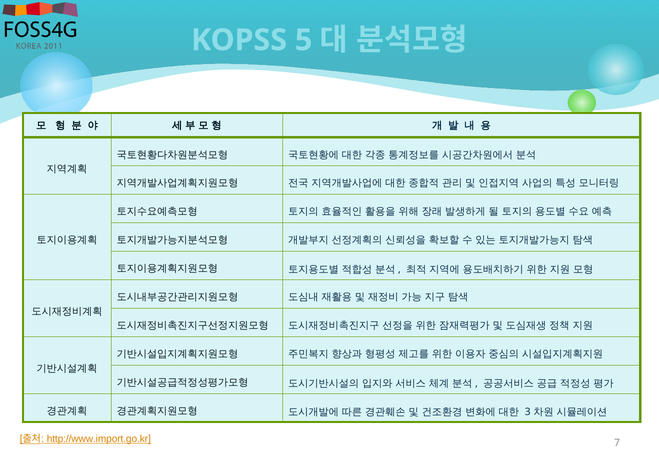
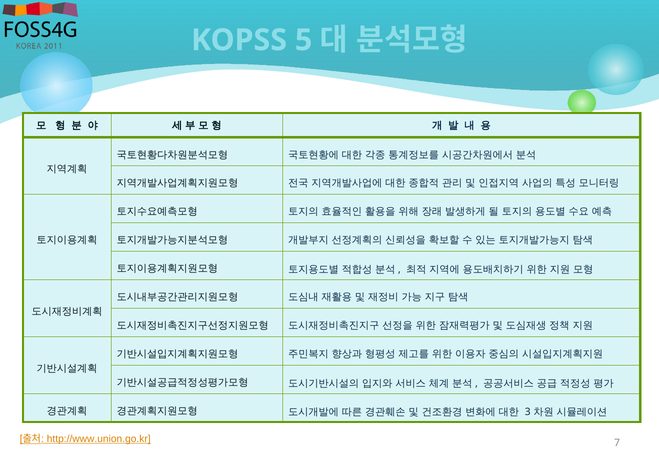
http://www.import.go.kr: http://www.import.go.kr -> http://www.union.go.kr (99, 439)
